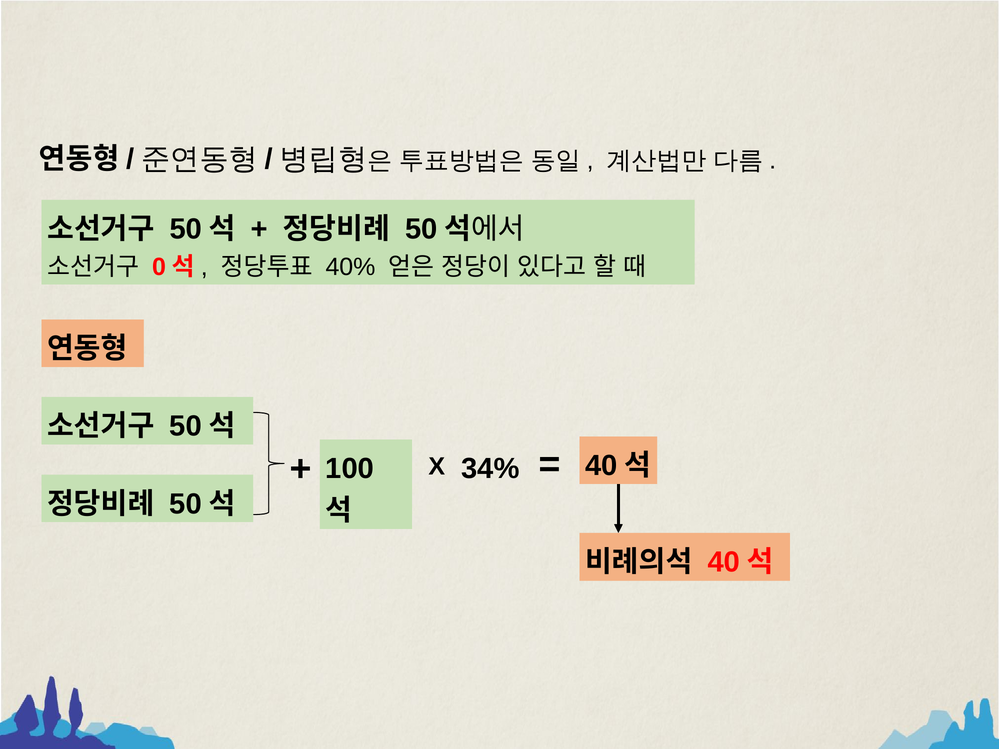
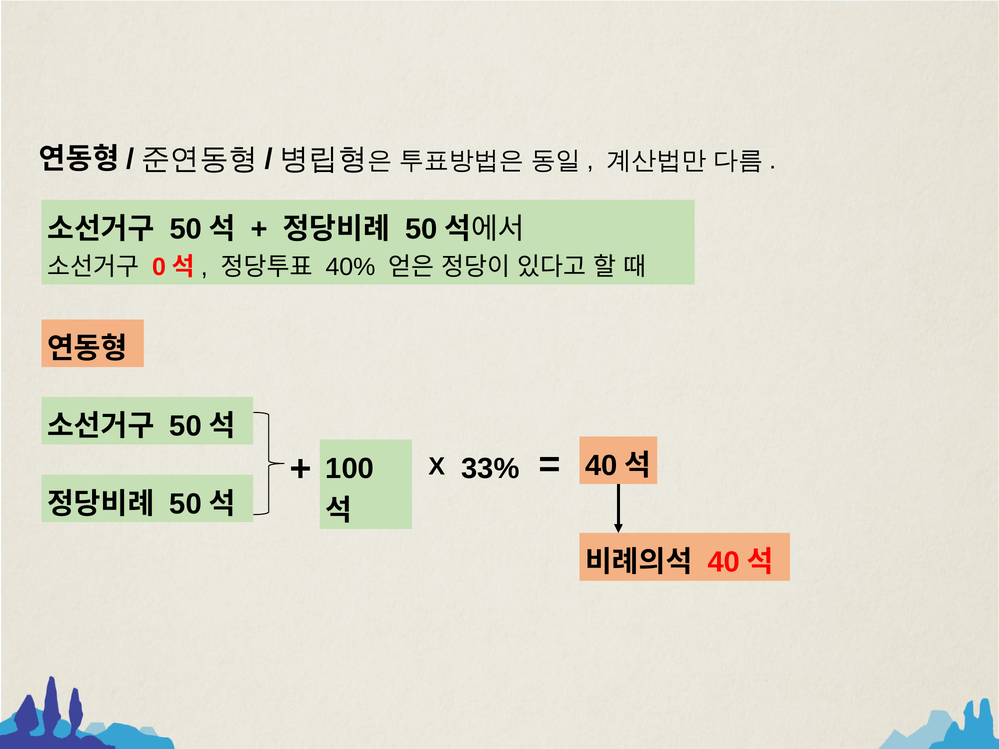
34%: 34% -> 33% (490, 469)
